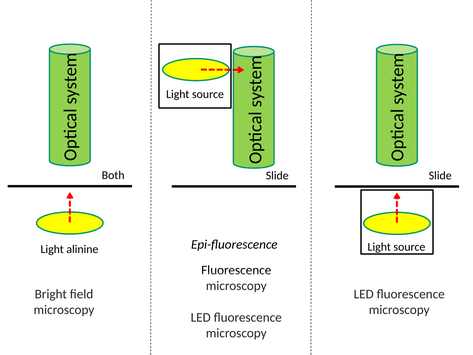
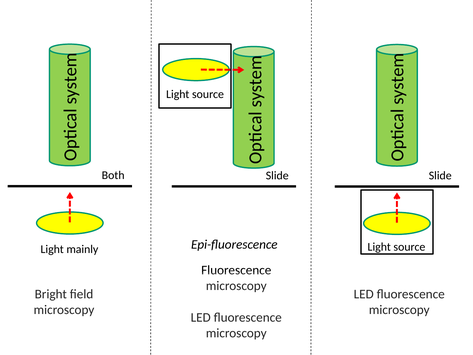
alinine: alinine -> mainly (82, 249)
